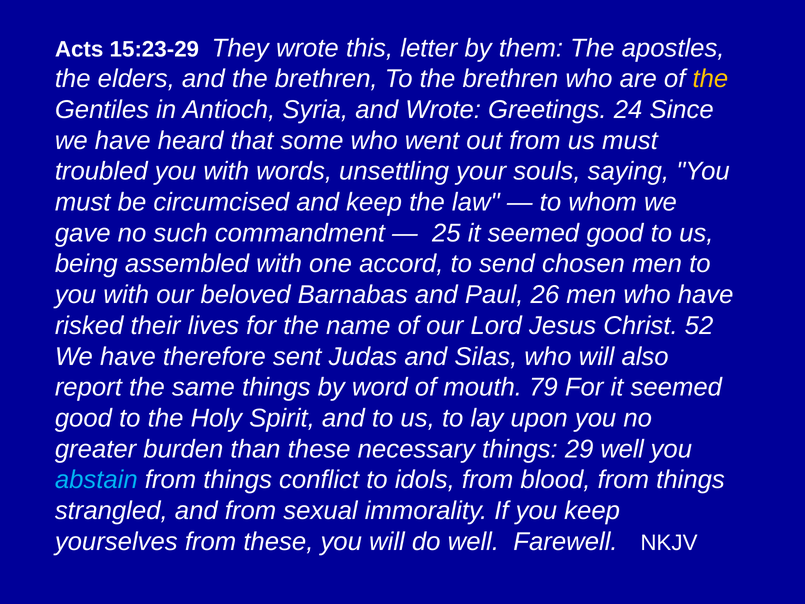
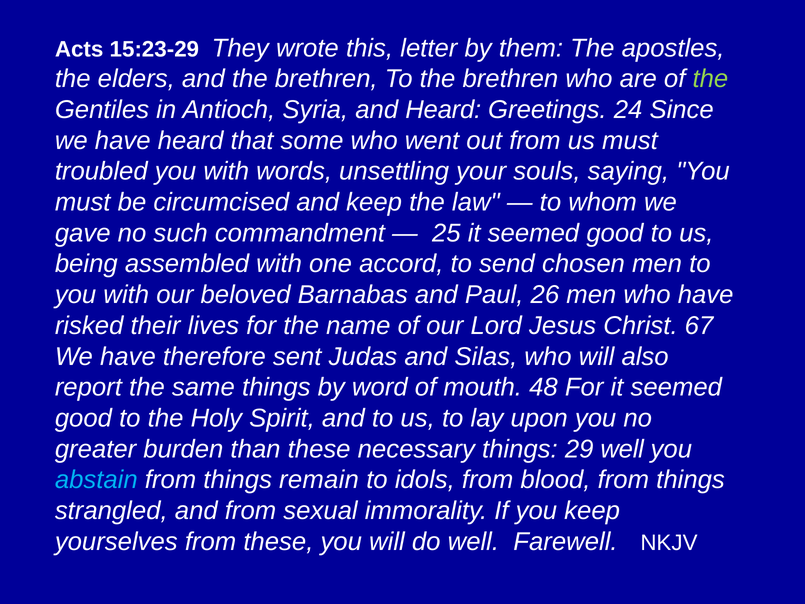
the colour: yellow -> light green (710, 79)
and Wrote: Wrote -> Heard (443, 110)
52: 52 -> 67 (699, 326)
79: 79 -> 48 (543, 387)
conflict: conflict -> remain (319, 480)
